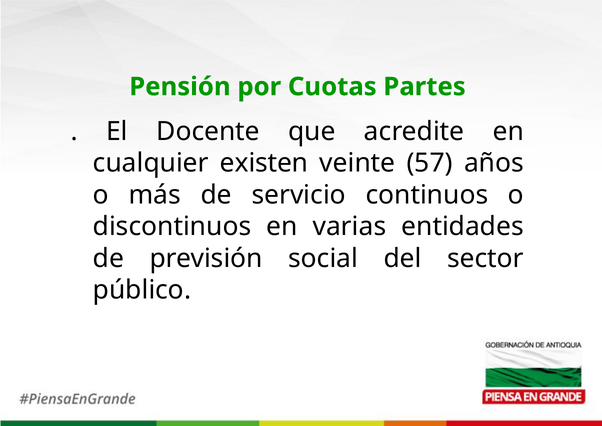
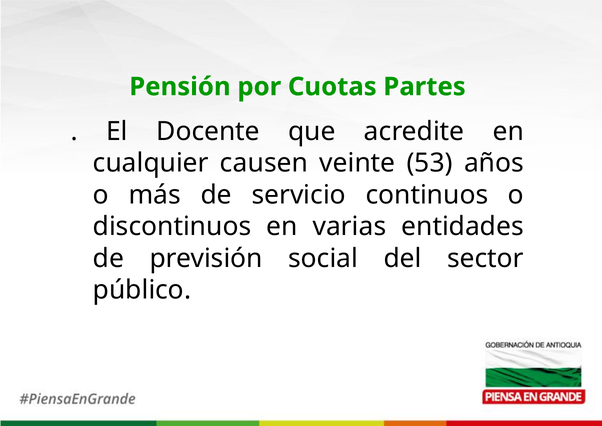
existen: existen -> causen (264, 163)
57: 57 -> 53 (430, 163)
